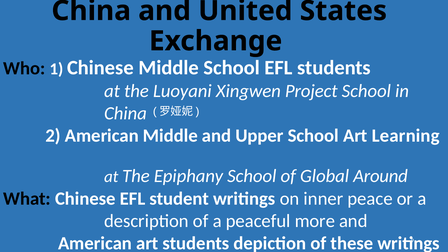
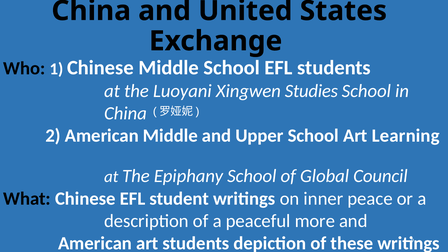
Project: Project -> Studies (311, 91)
Around: Around -> Council (380, 176)
